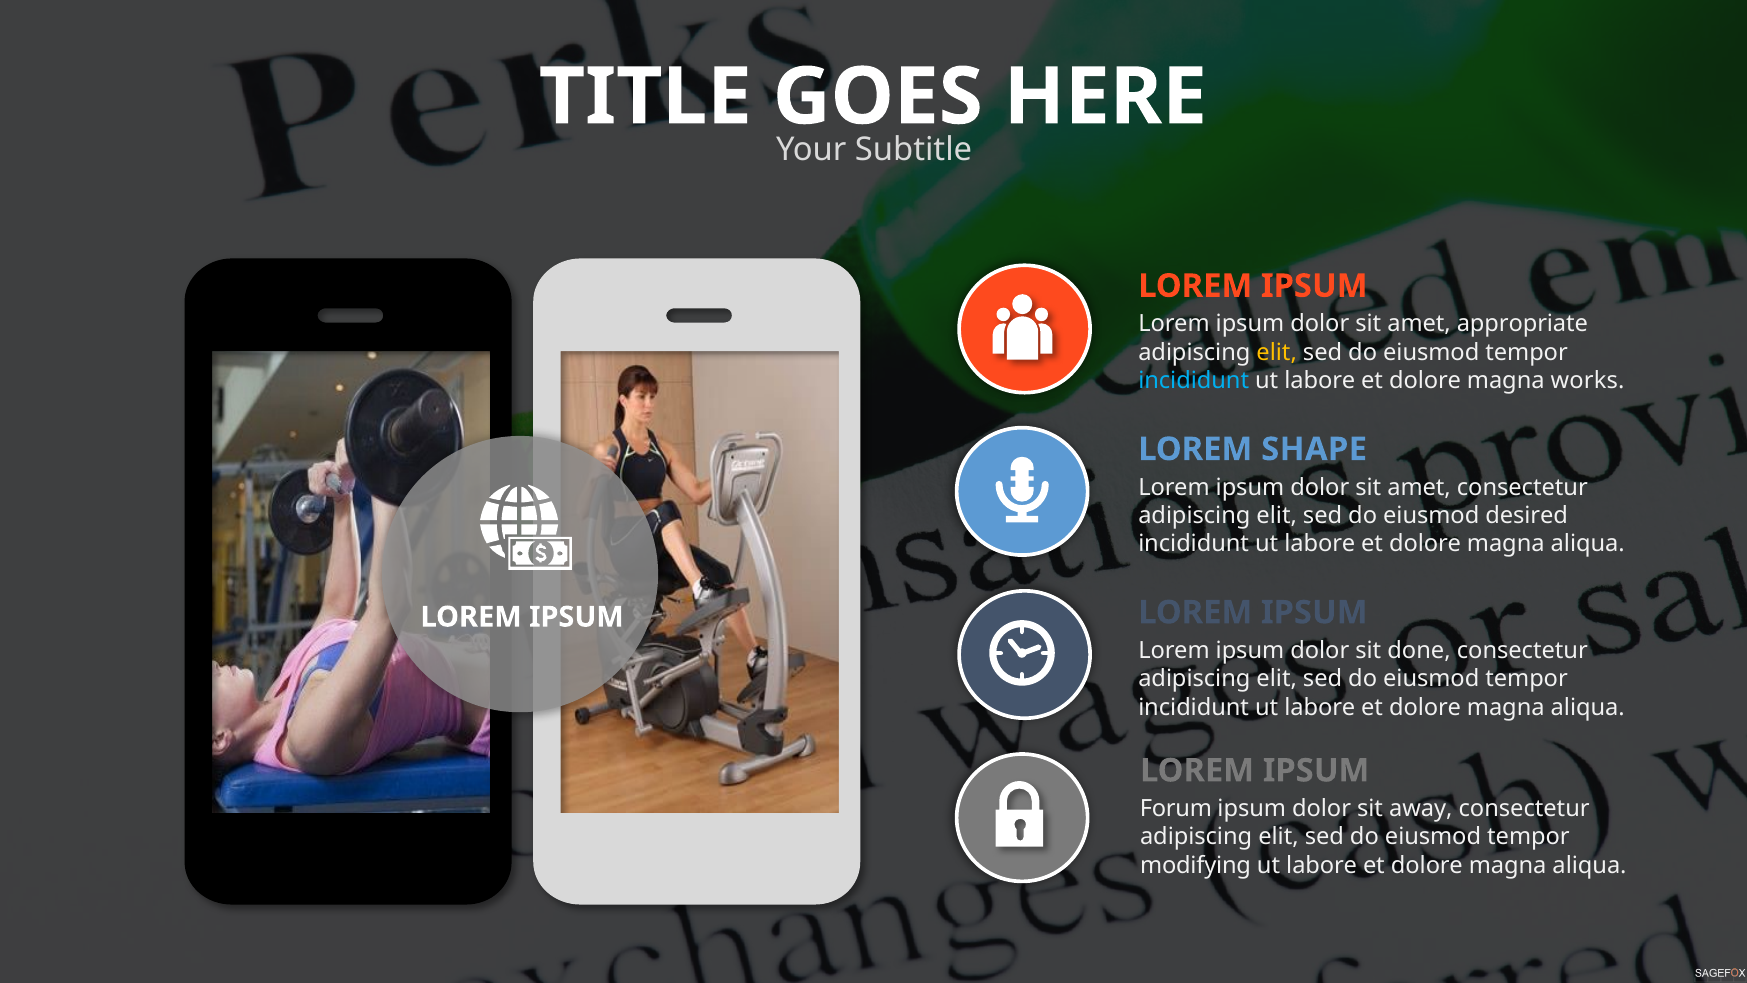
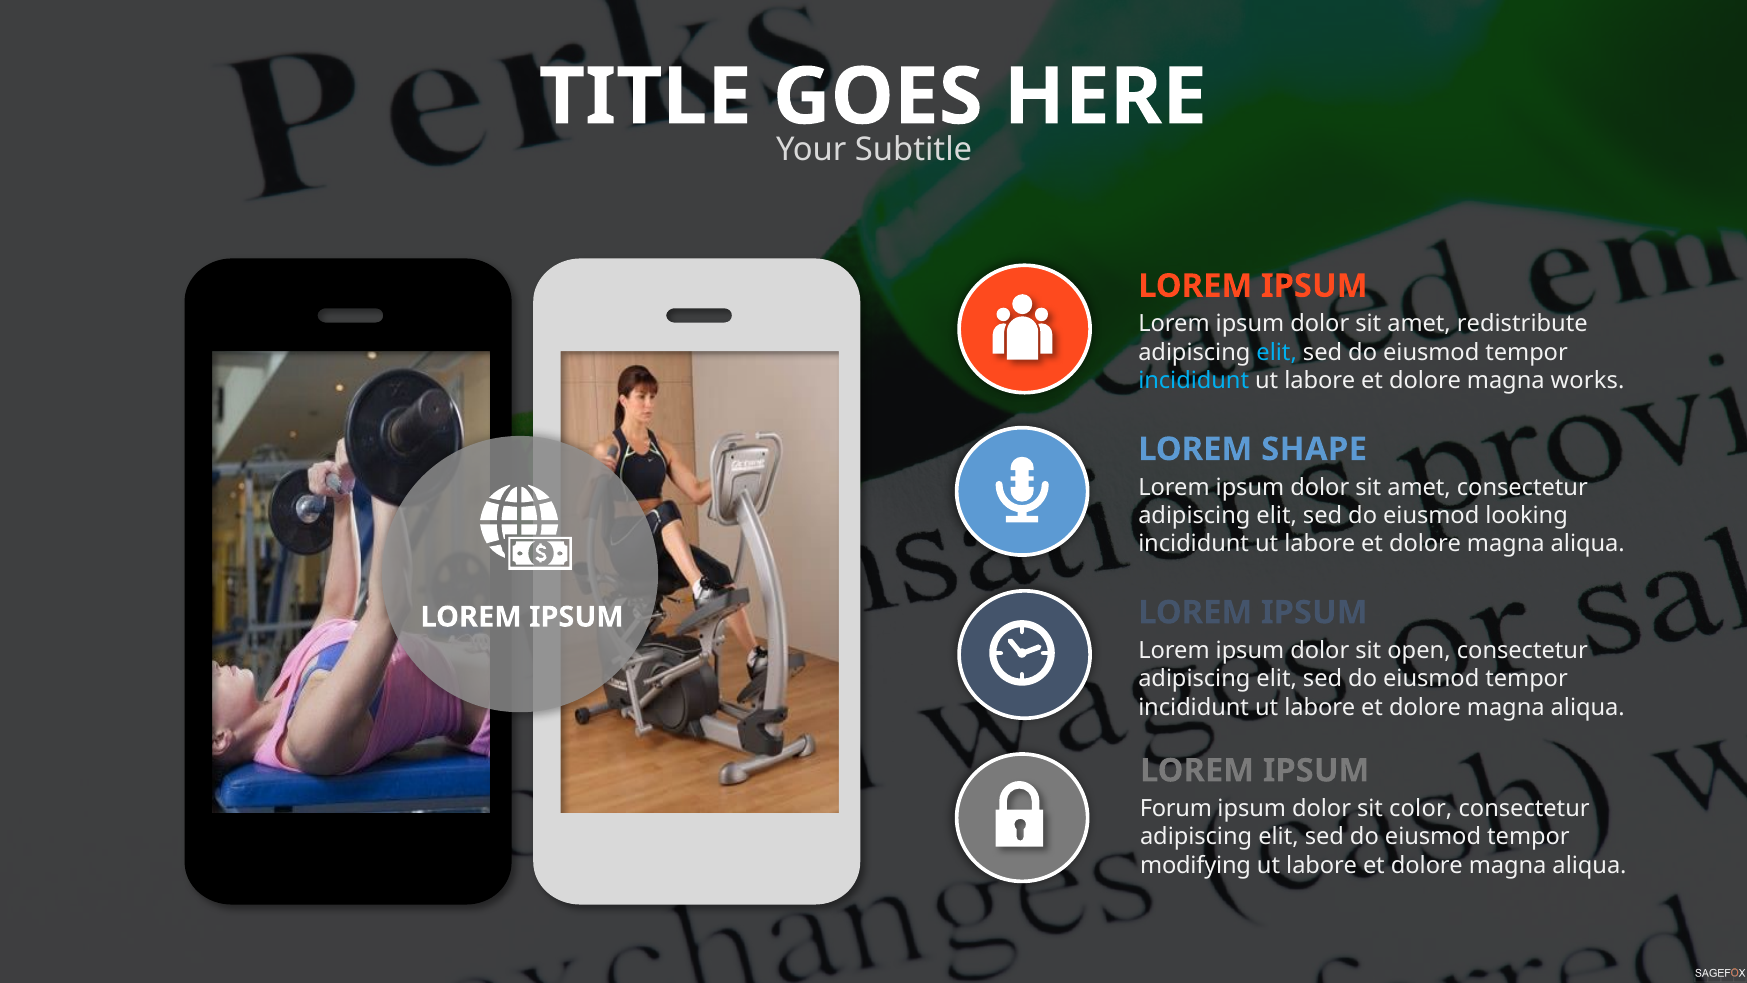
appropriate: appropriate -> redistribute (1522, 324)
elit colour: yellow -> light blue (1277, 352)
desired: desired -> looking (1527, 516)
done: done -> open (1419, 650)
away: away -> color (1421, 808)
